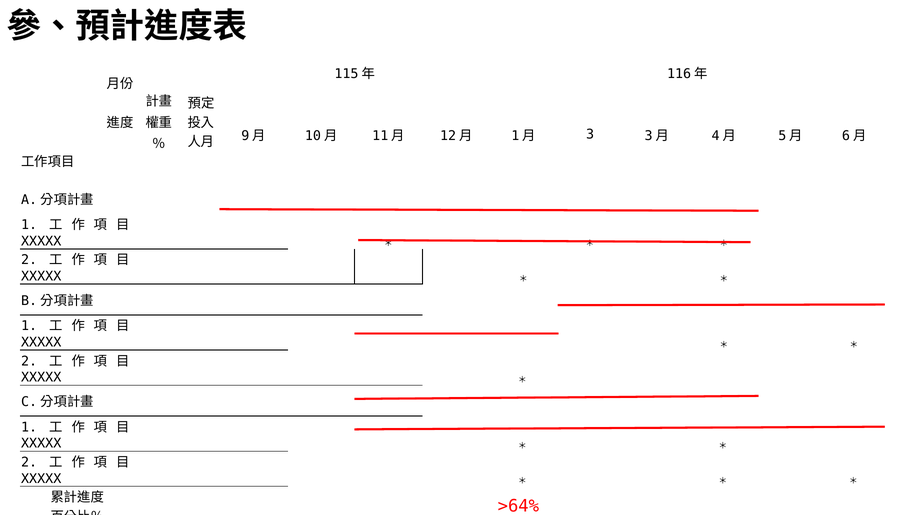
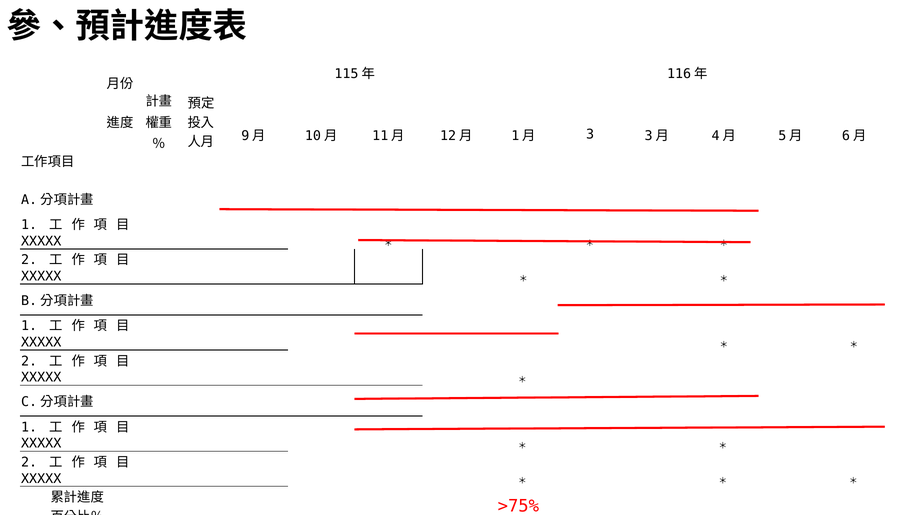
>64%: >64% -> >75% (518, 506)
